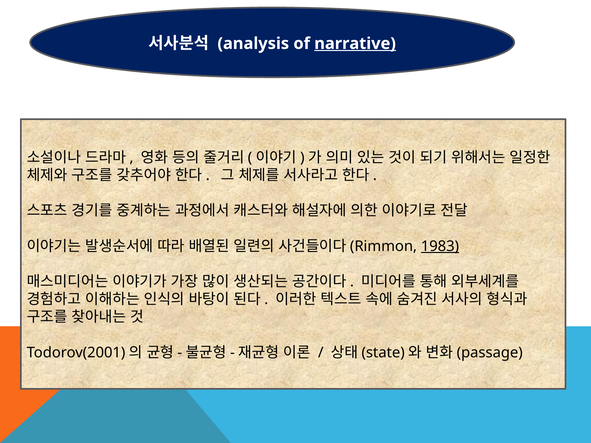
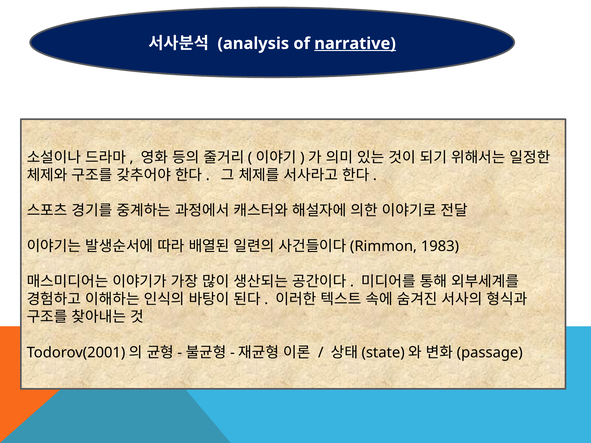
1983 underline: present -> none (440, 246)
